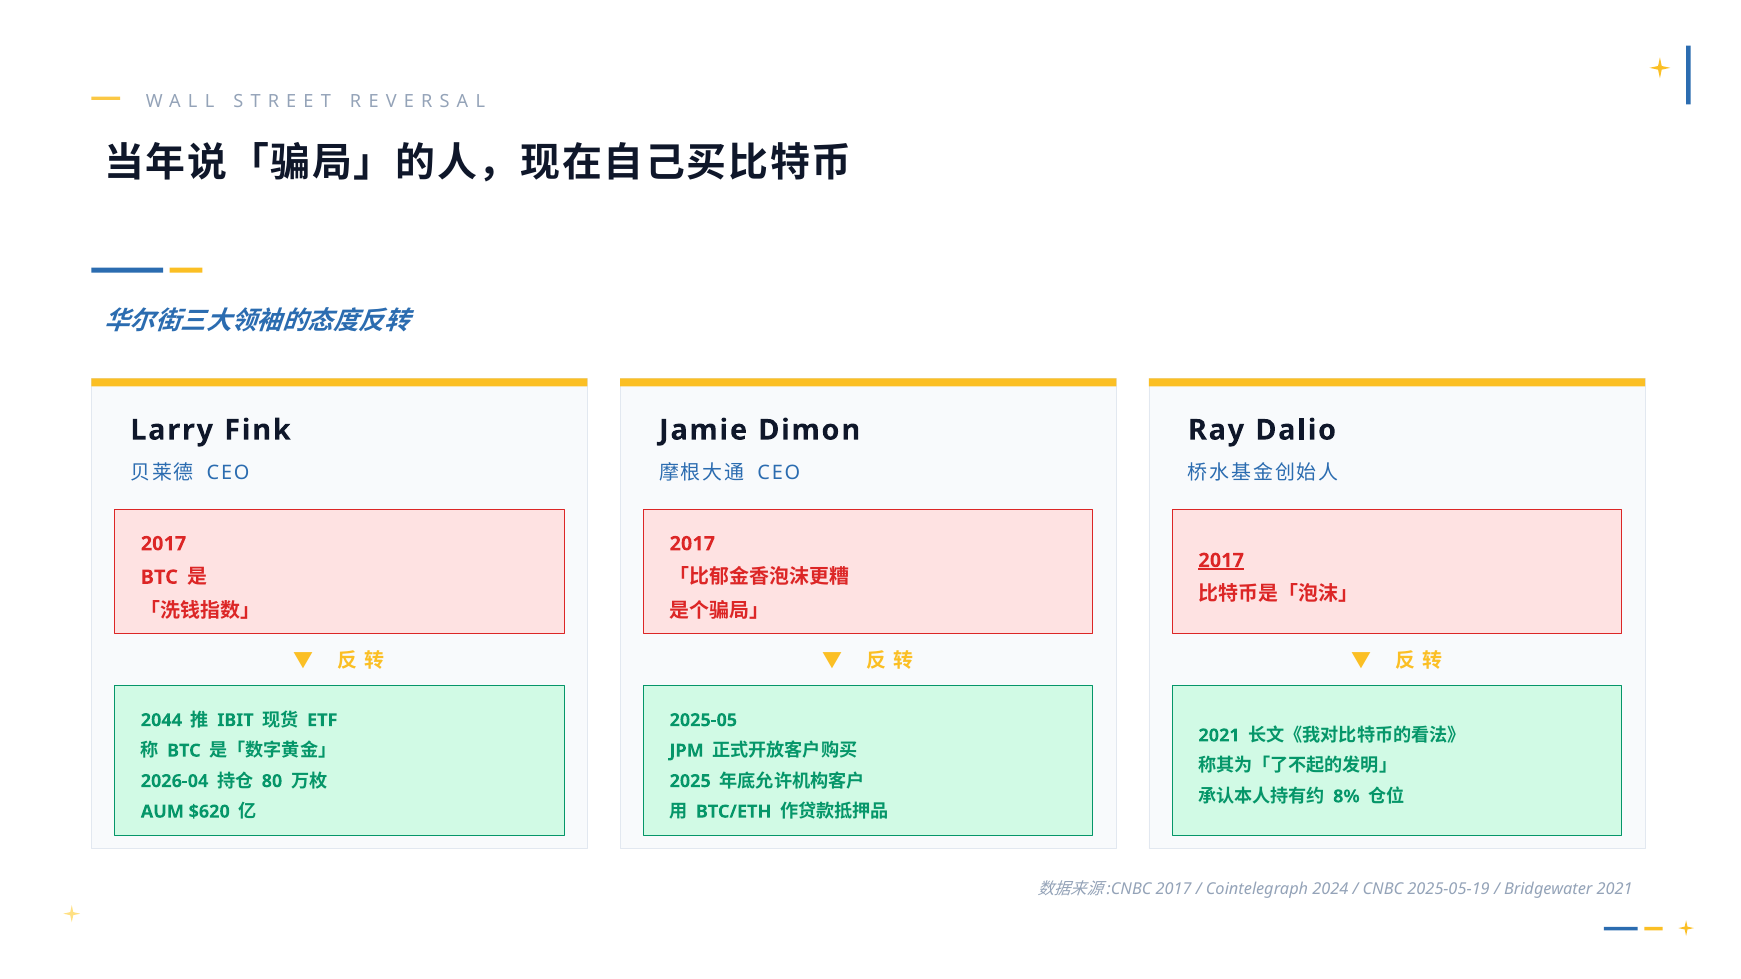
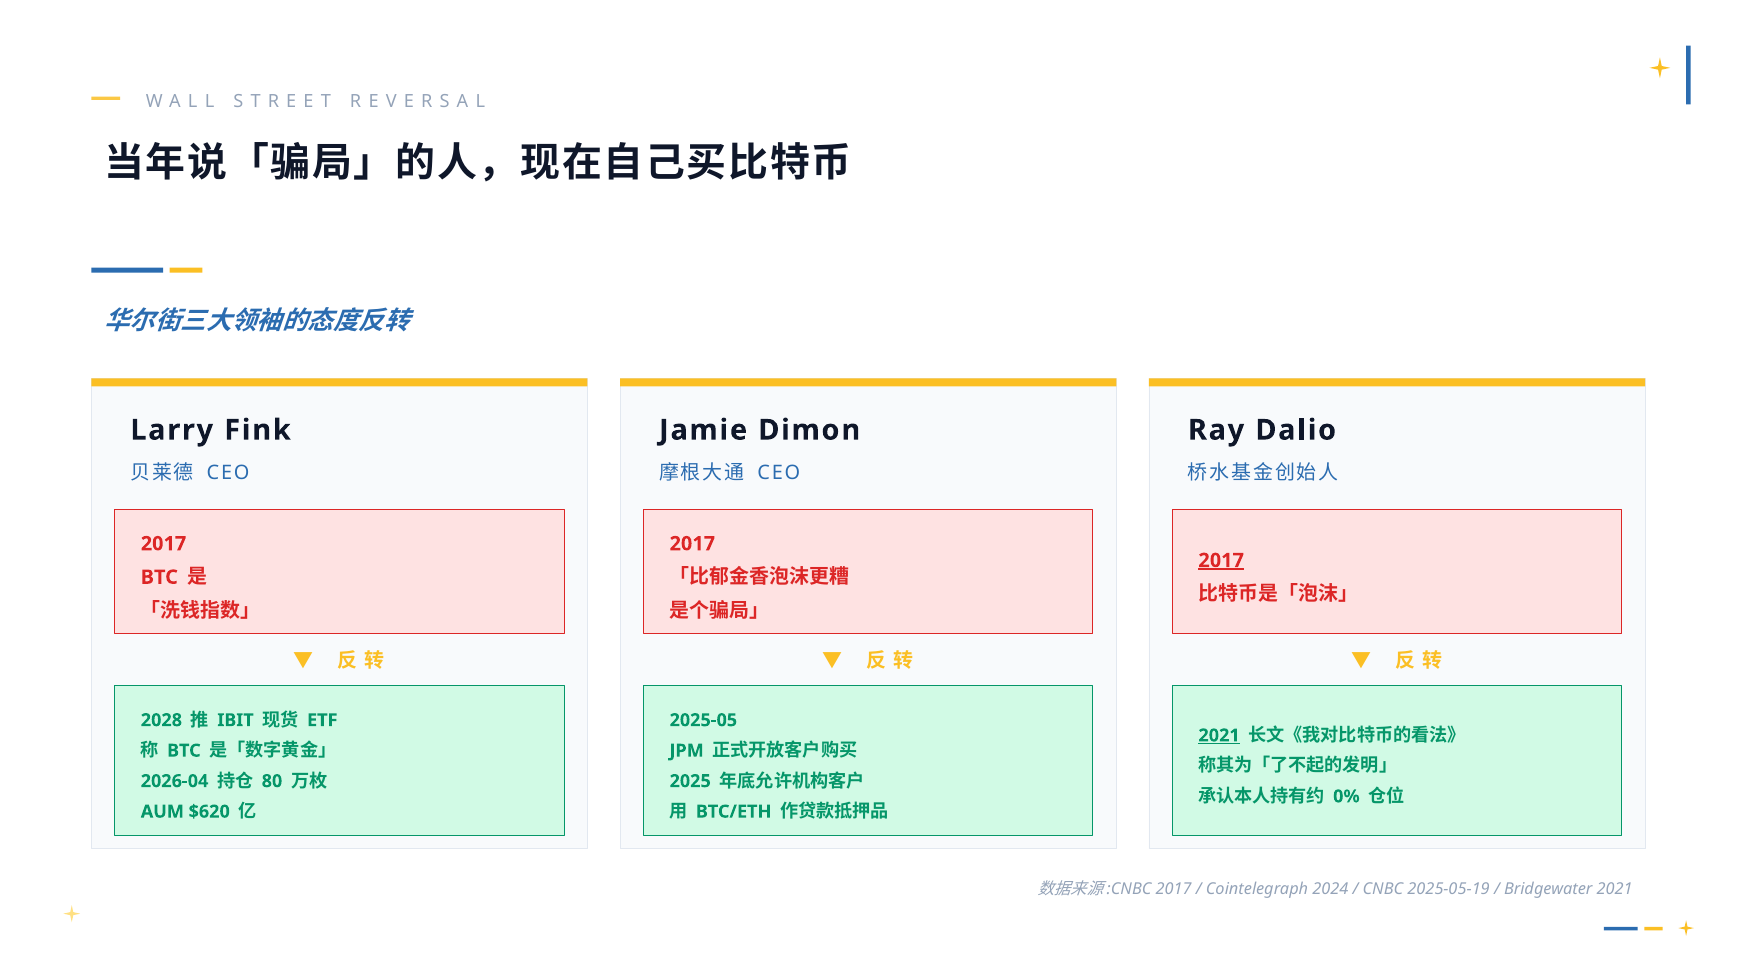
2044: 2044 -> 2028 (161, 720)
2021 underline: none -> present (1219, 736)
8%: 8% -> 0% (1346, 797)
